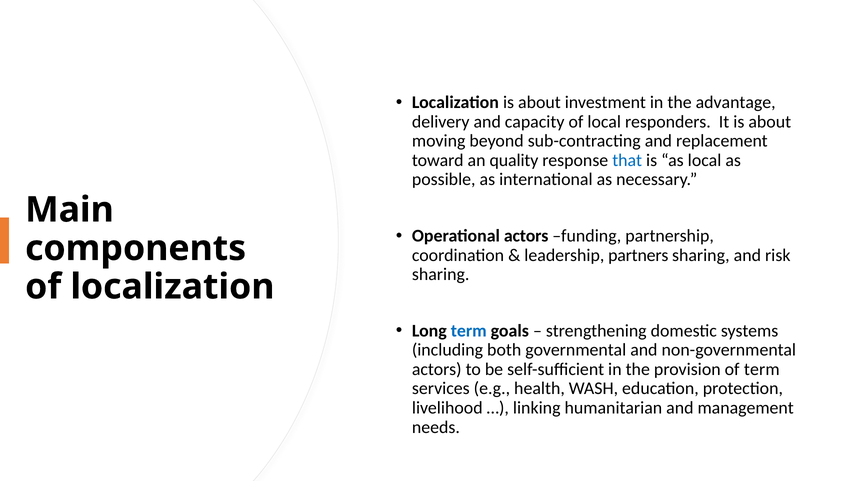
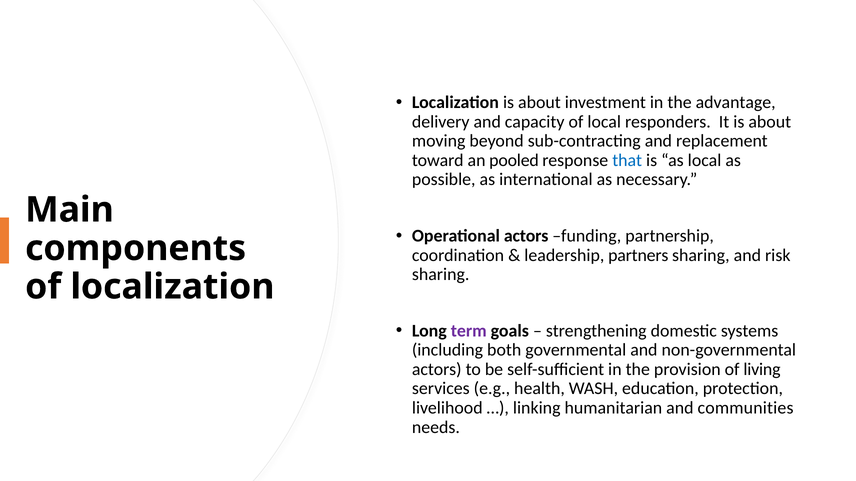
quality: quality -> pooled (514, 160)
term colour: blue -> purple (469, 331)
of term: term -> living (762, 370)
management: management -> communities (746, 408)
